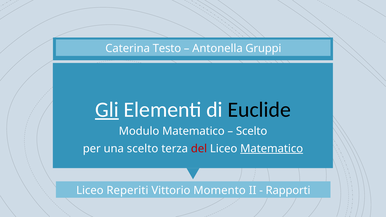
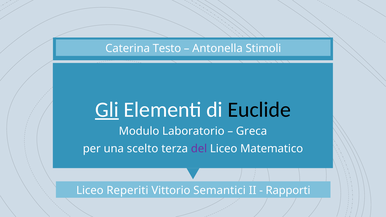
Gruppi: Gruppi -> Stimoli (263, 49)
Modulo Matematico: Matematico -> Laboratorio (193, 131)
Scelto: Scelto -> Greca (252, 131)
del colour: red -> purple (199, 149)
Matematico underline: present -> none (272, 149)
Momento: Momento -> Semantici (220, 190)
